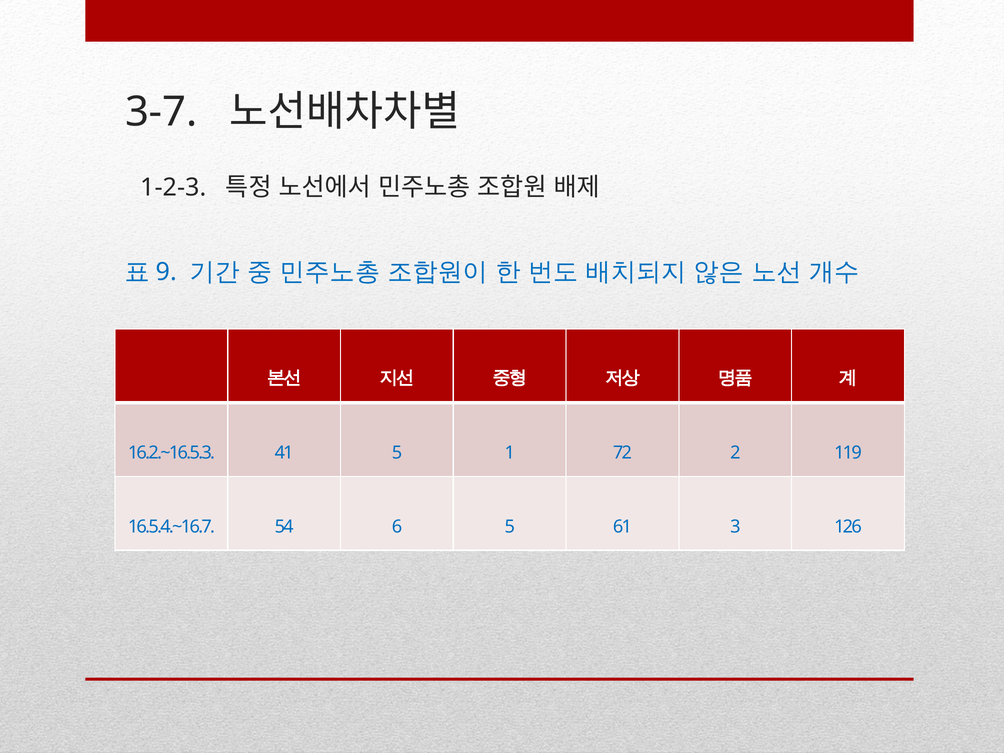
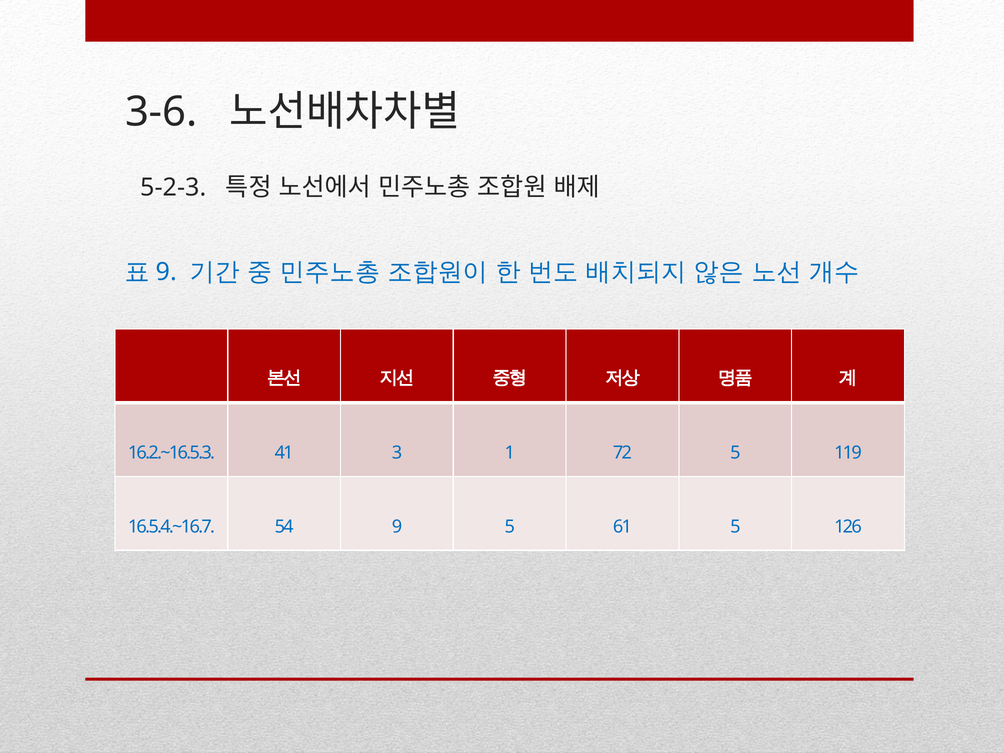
3-7: 3-7 -> 3-6 (161, 112)
1-2-3: 1-2-3 -> 5-2-3 (173, 188)
41 5: 5 -> 3 (397, 453)
72 2: 2 -> 5 (735, 453)
6: 6 -> 9 (397, 527)
61 3: 3 -> 5 (735, 527)
